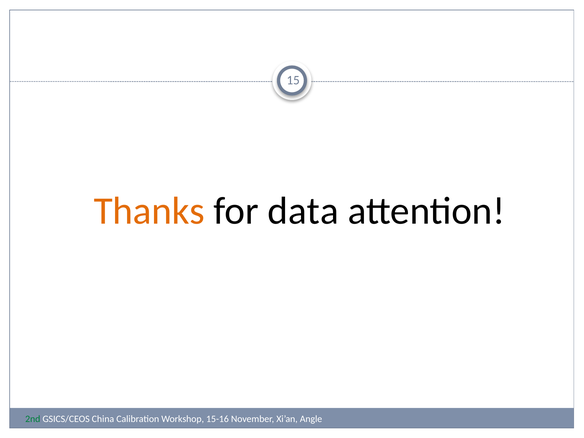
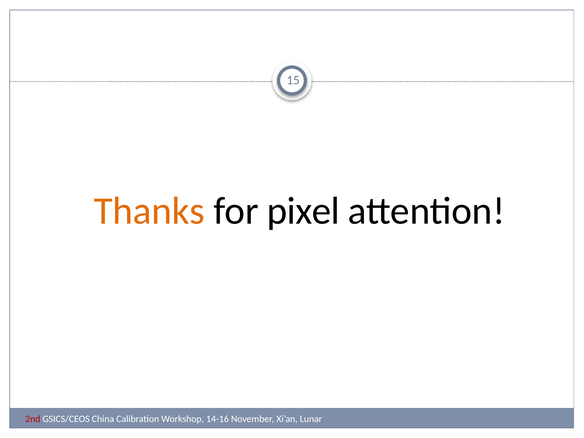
data: data -> pixel (303, 211)
2nd colour: green -> red (33, 419)
15-16: 15-16 -> 14-16 (217, 419)
Angle: Angle -> Lunar (311, 419)
